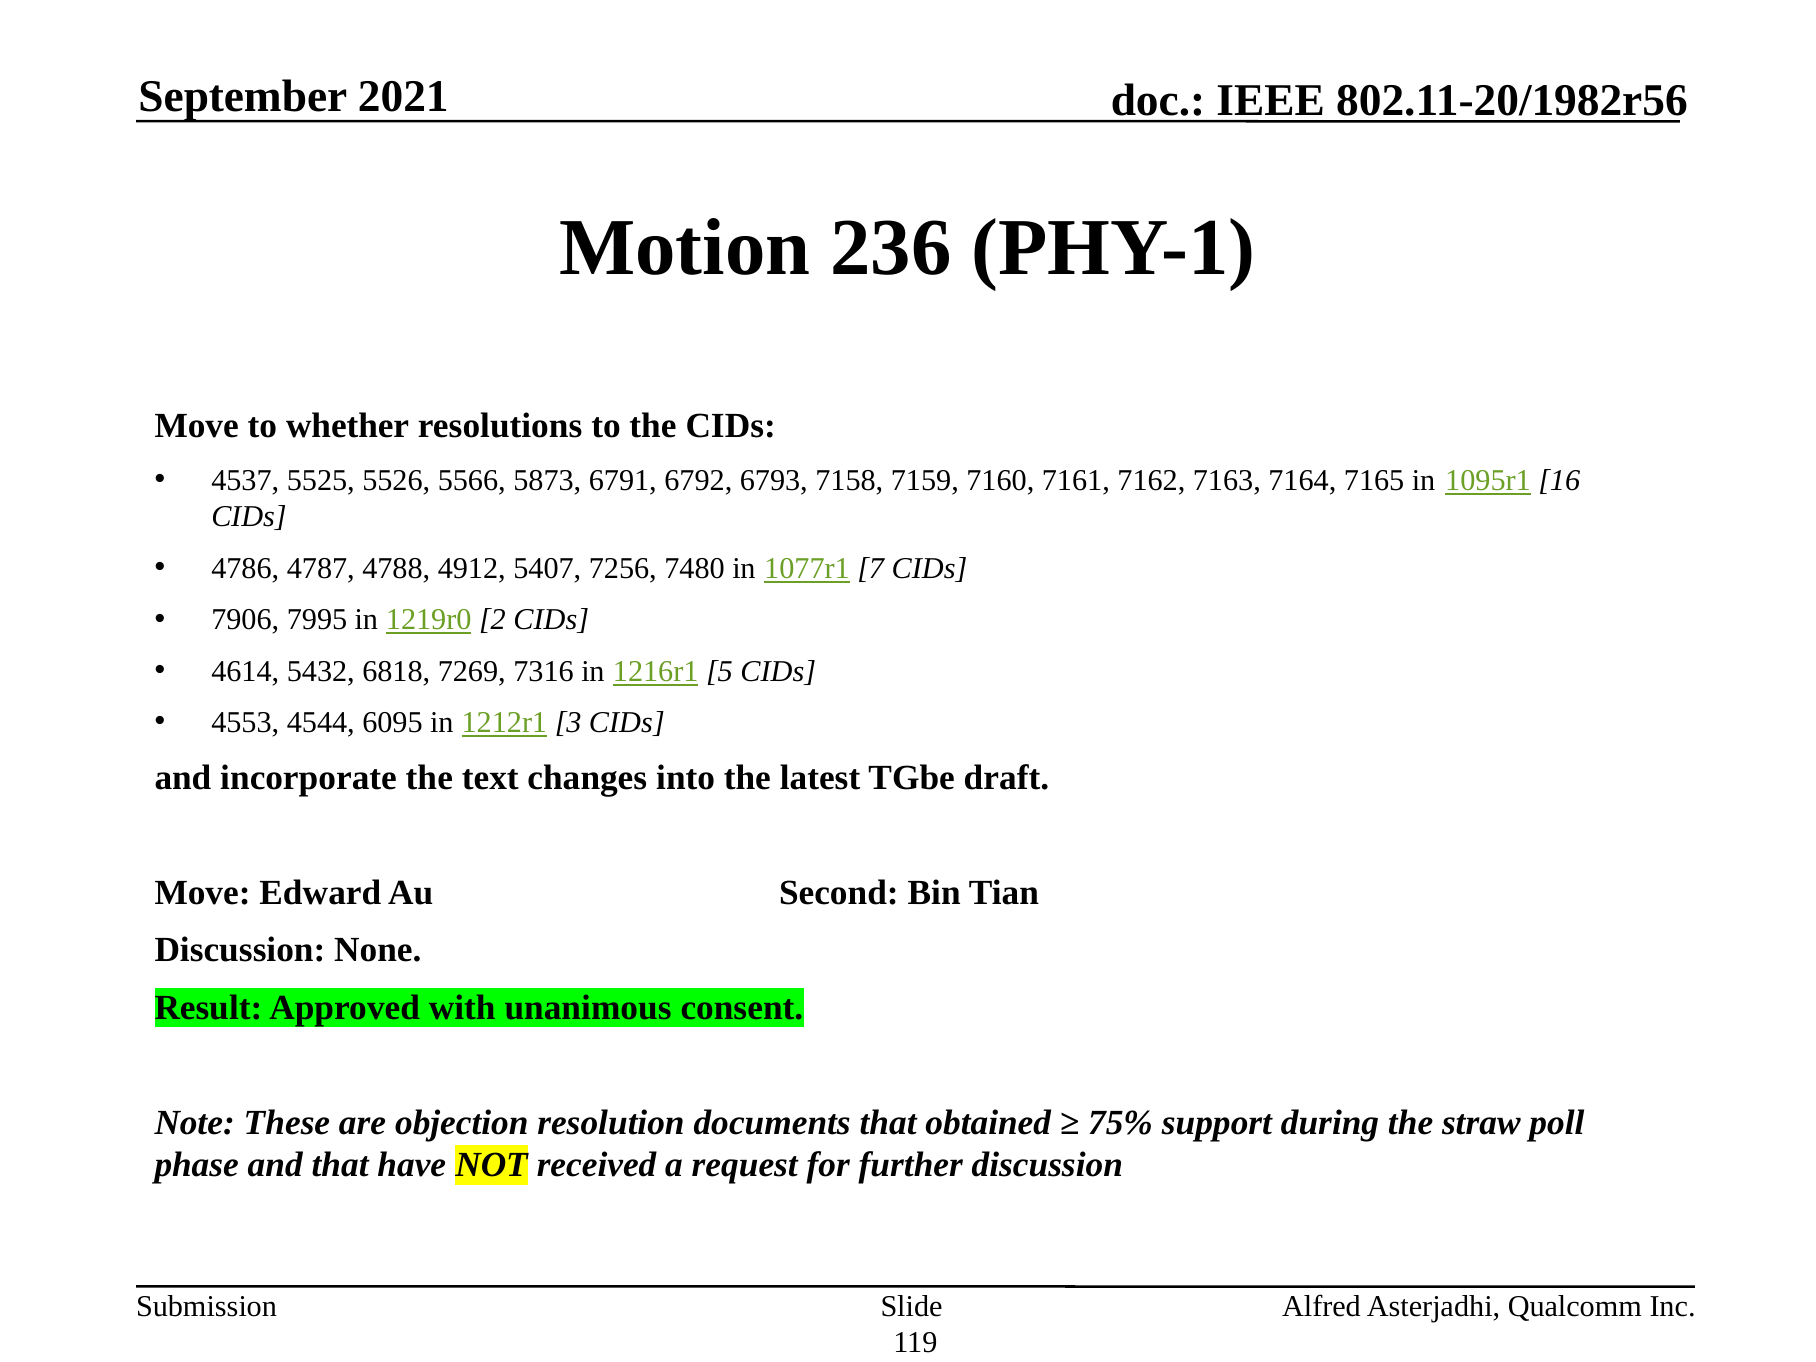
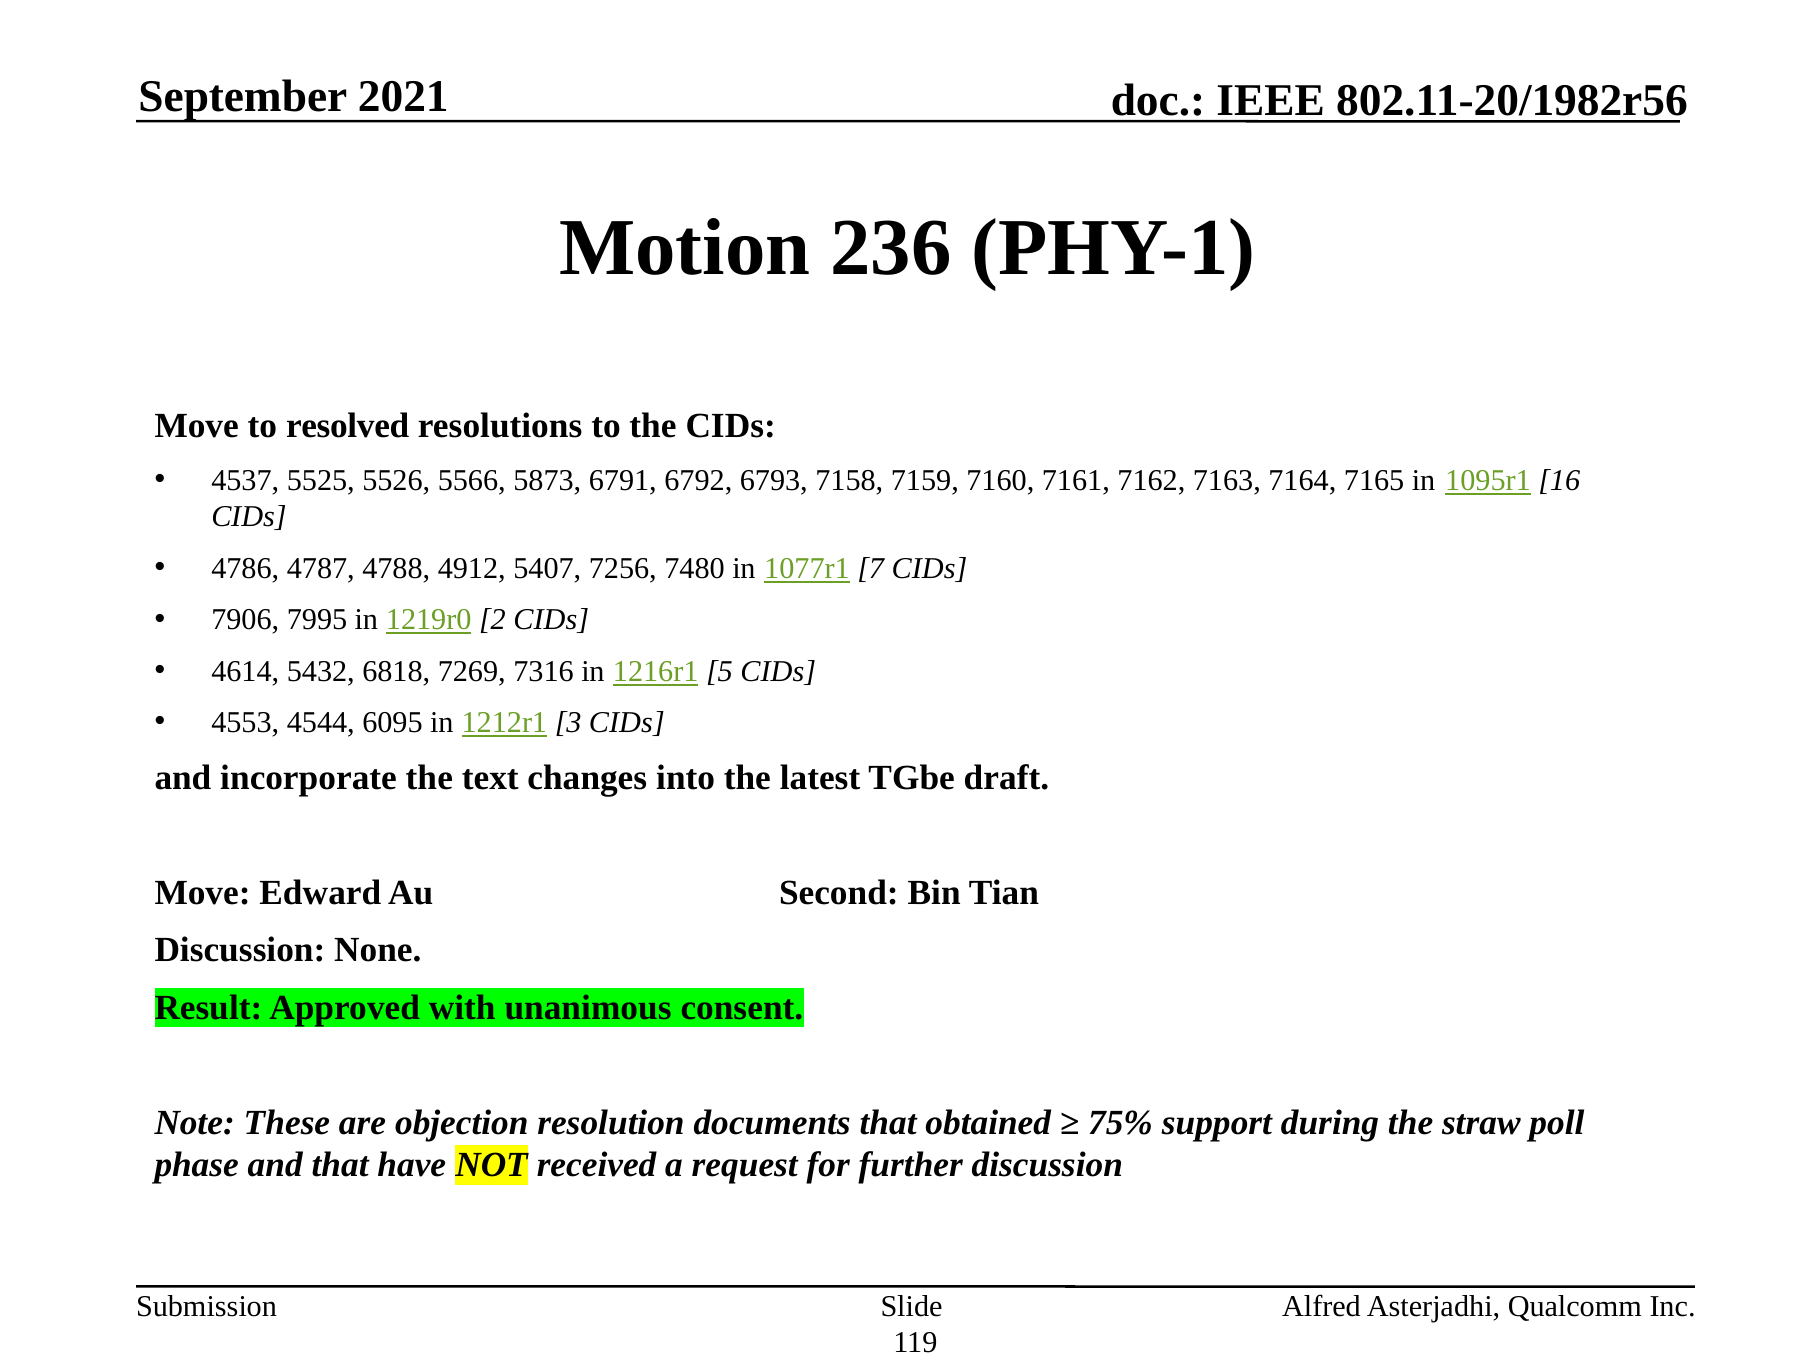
whether: whether -> resolved (348, 426)
